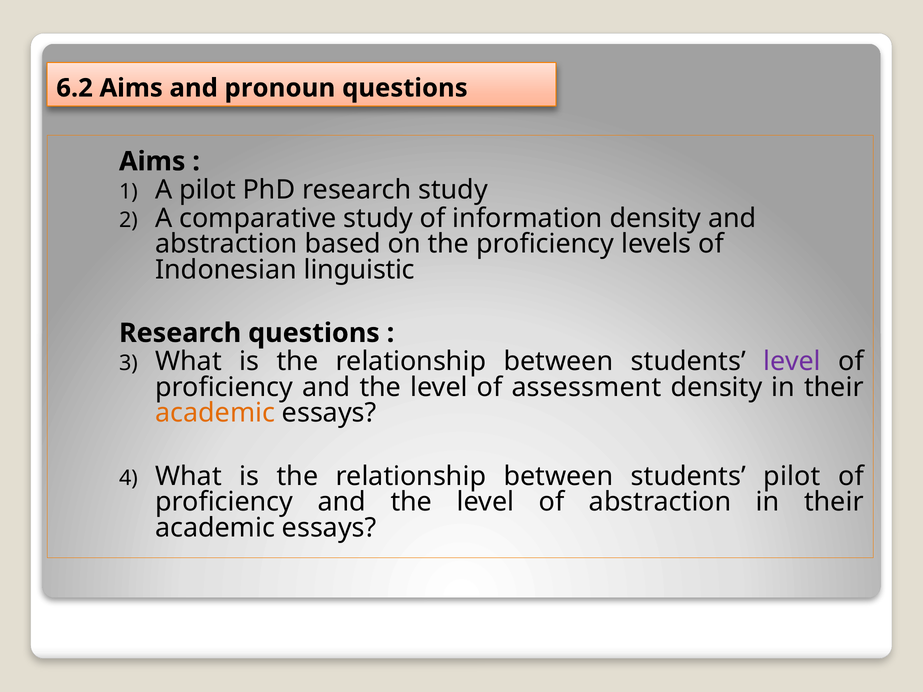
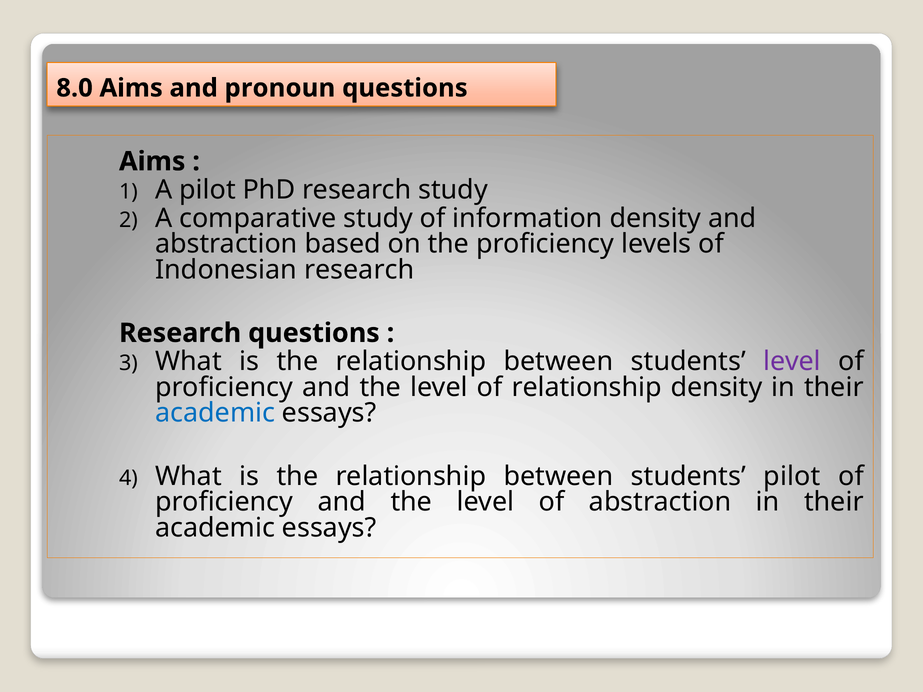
6.2: 6.2 -> 8.0 (75, 88)
Indonesian linguistic: linguistic -> research (359, 270)
of assessment: assessment -> relationship (587, 387)
academic colour: orange -> blue (215, 413)
